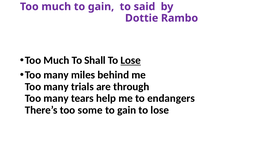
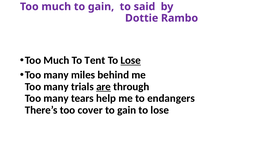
Shall: Shall -> Tent (95, 61)
are underline: none -> present (104, 87)
some: some -> cover (90, 110)
